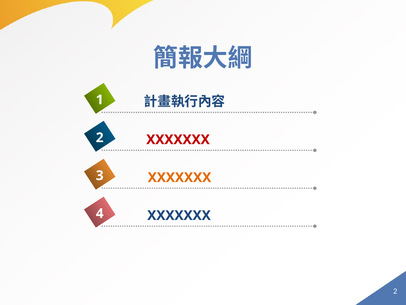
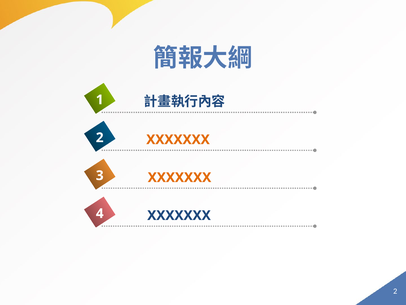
XXXXXXX colour: red -> orange (178, 139)
